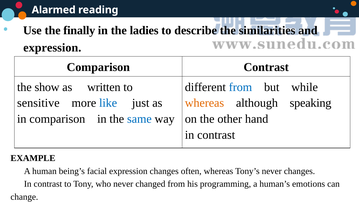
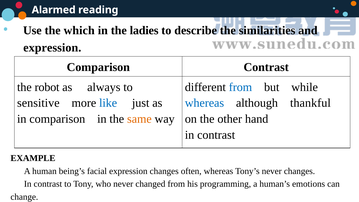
finally: finally -> which (79, 30)
show: show -> robot (47, 87)
written: written -> always (104, 87)
whereas colour: orange -> blue (204, 103)
speaking: speaking -> thankful (310, 103)
same colour: blue -> orange (139, 119)
